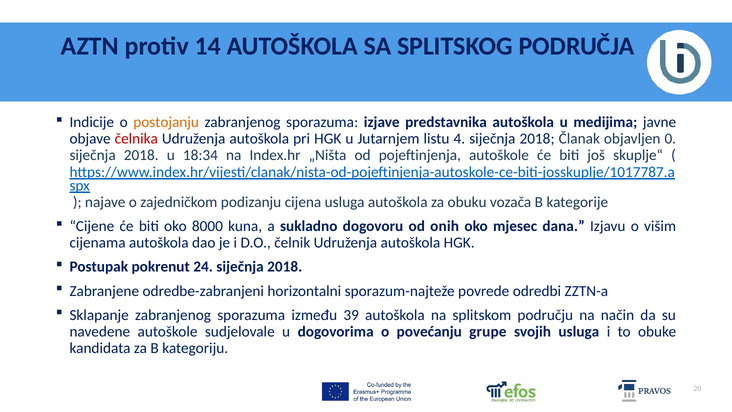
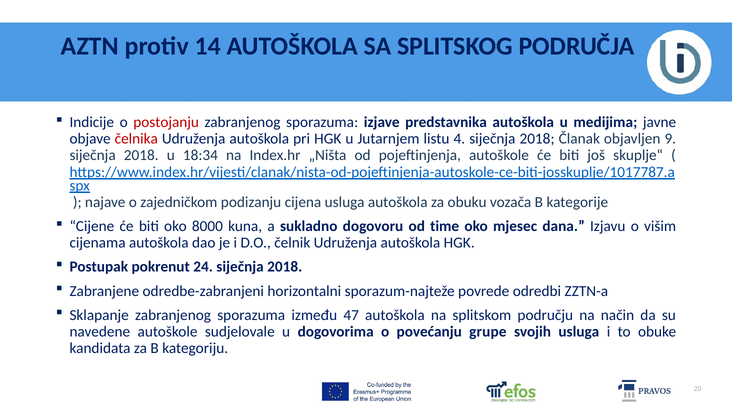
postojanju colour: orange -> red (166, 122)
0: 0 -> 9 (670, 139)
onih: onih -> time (445, 226)
39: 39 -> 47 (351, 315)
